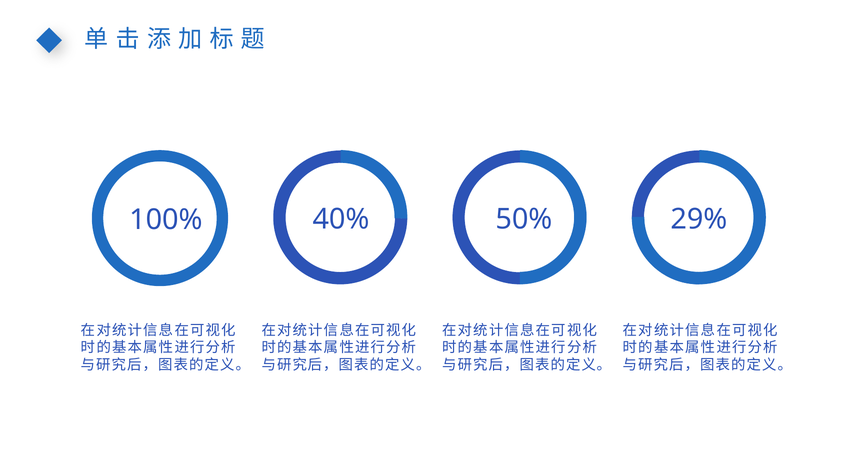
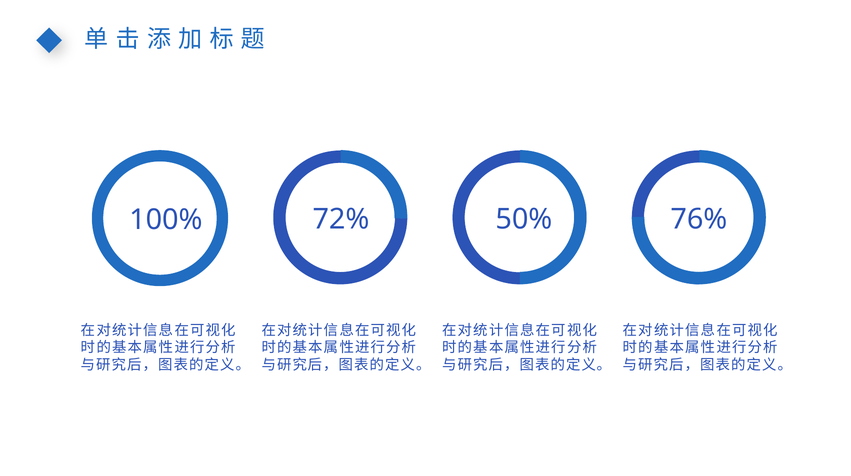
40%: 40% -> 72% (341, 219)
29%: 29% -> 76% (699, 219)
